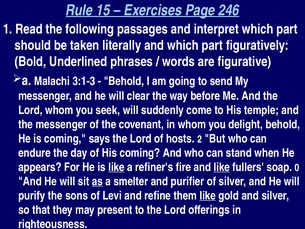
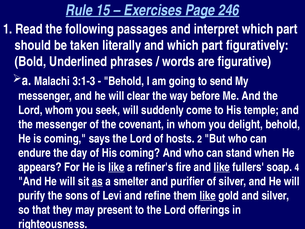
0: 0 -> 4 (297, 168)
